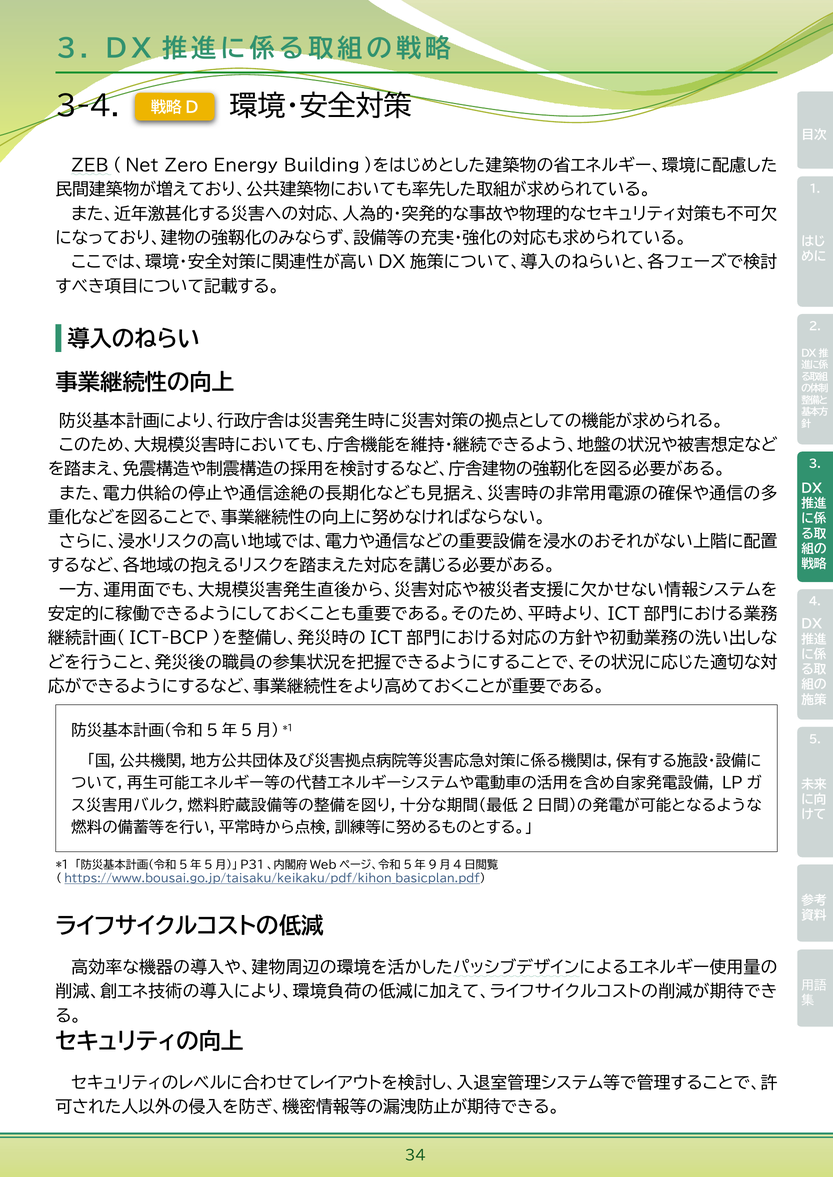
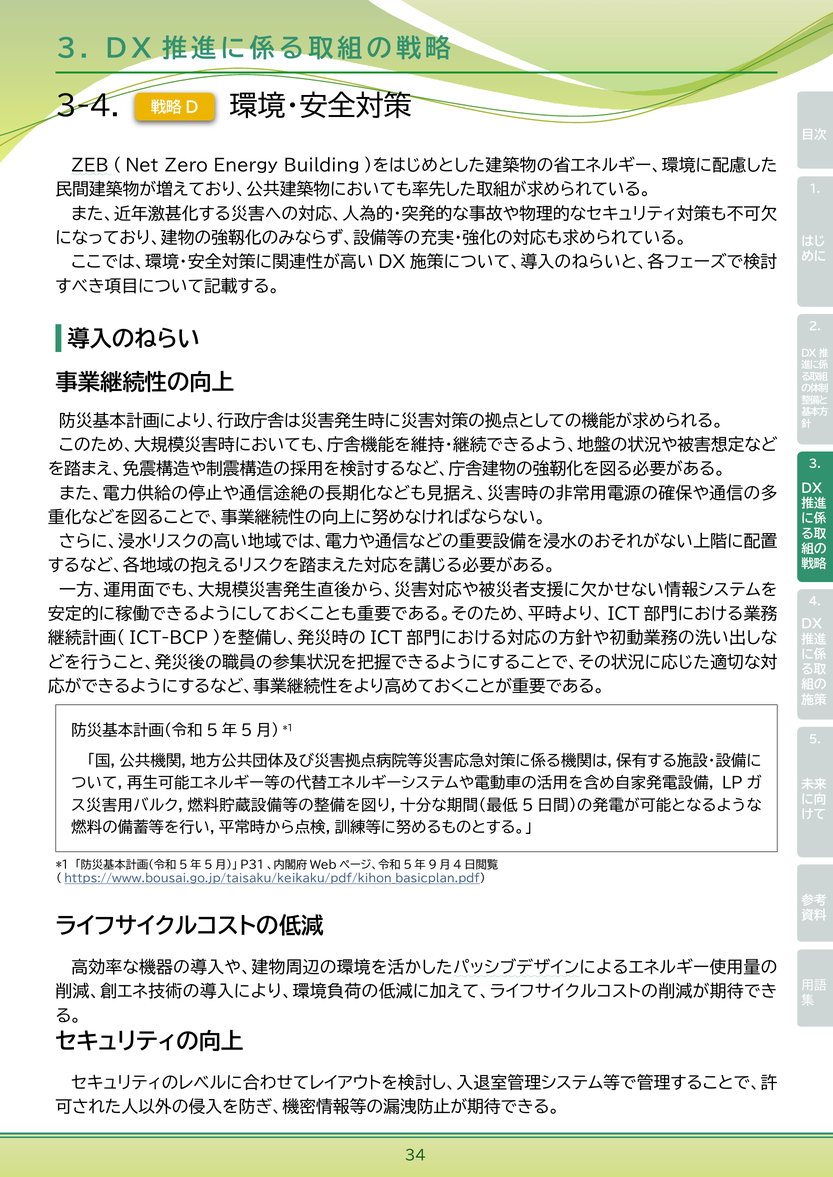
2: 2 -> 5 (528, 806)
